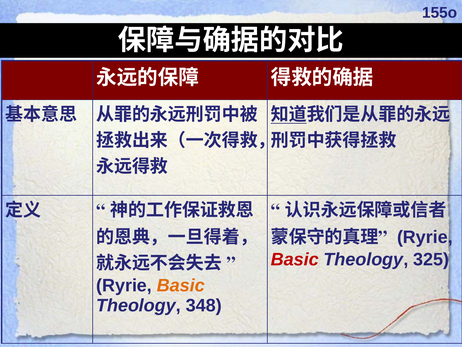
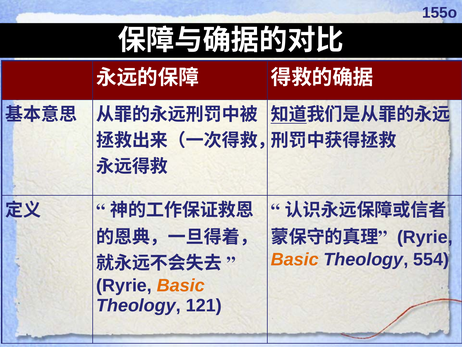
Basic colour: red -> orange (295, 259)
325: 325 -> 554 (431, 259)
348: 348 -> 121 (204, 305)
